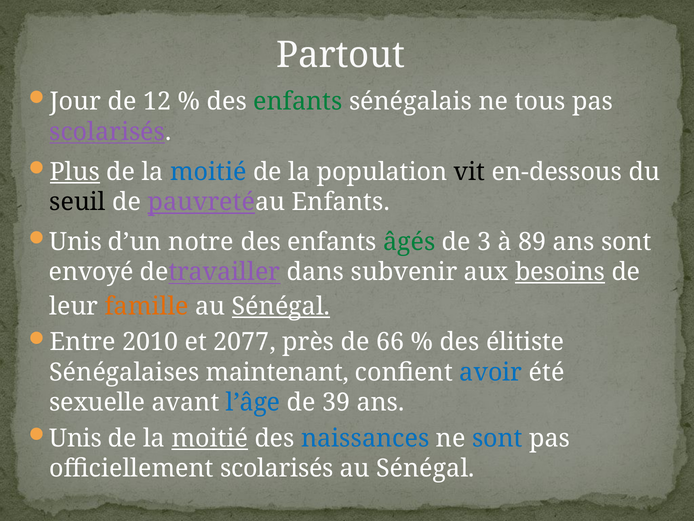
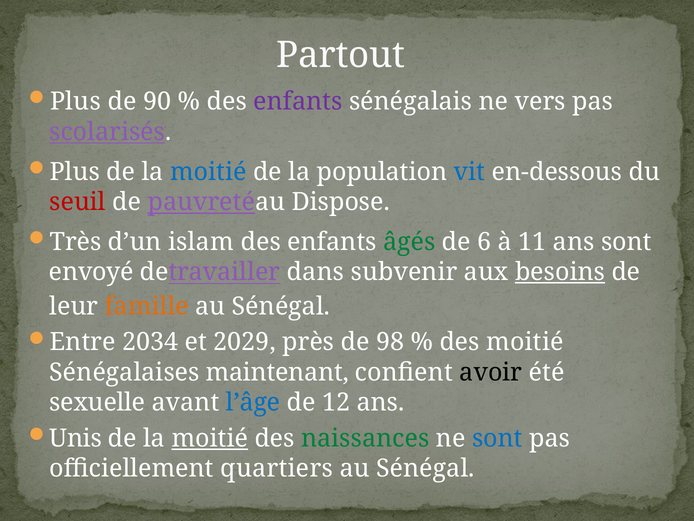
Jour: Jour -> Plus (75, 102)
12: 12 -> 90 (157, 102)
enfants colour: green -> purple (298, 102)
tous: tous -> vers (540, 102)
Plus underline: present -> none (75, 172)
vit colour: black -> blue (470, 172)
seuil colour: black -> red (78, 202)
pauvretéau Enfants: Enfants -> Dispose (341, 202)
Unis: Unis -> Très (76, 242)
notre: notre -> islam (201, 242)
3: 3 -> 6 (484, 242)
89: 89 -> 11 (532, 242)
Sénégal underline: present -> none (281, 306)
2010: 2010 -> 2034 (150, 342)
2077: 2077 -> 2029 (245, 342)
66: 66 -> 98 (390, 342)
des élitiste: élitiste -> moitié (525, 342)
avoir colour: blue -> black (491, 372)
39: 39 -> 12 (336, 402)
naissances colour: blue -> green (365, 438)
officiellement scolarisés: scolarisés -> quartiers (277, 468)
